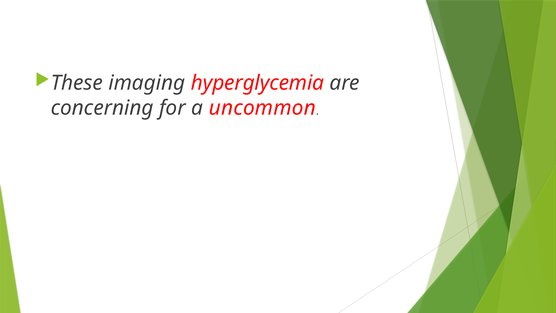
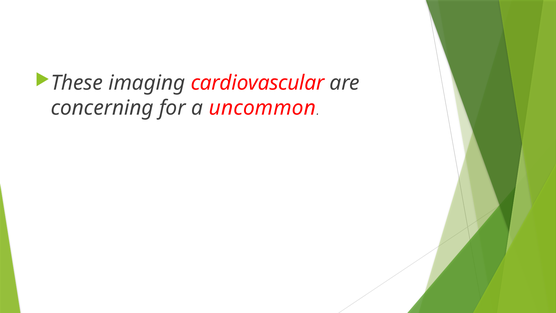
hyperglycemia: hyperglycemia -> cardiovascular (258, 83)
